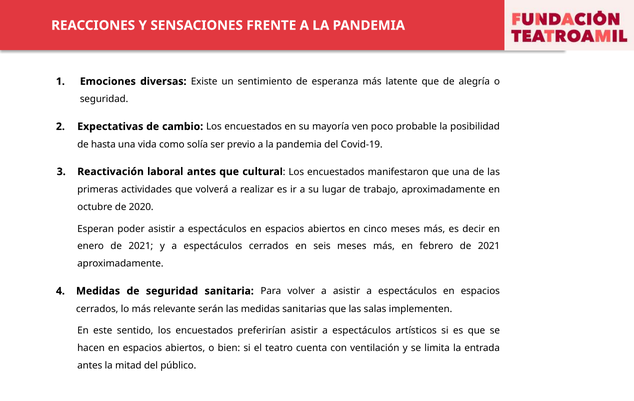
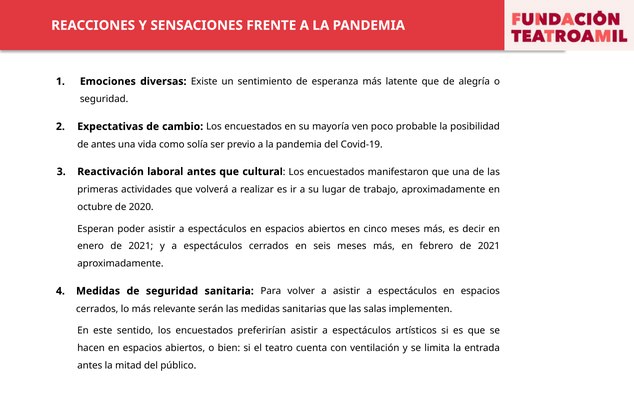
de hasta: hasta -> antes (103, 145)
